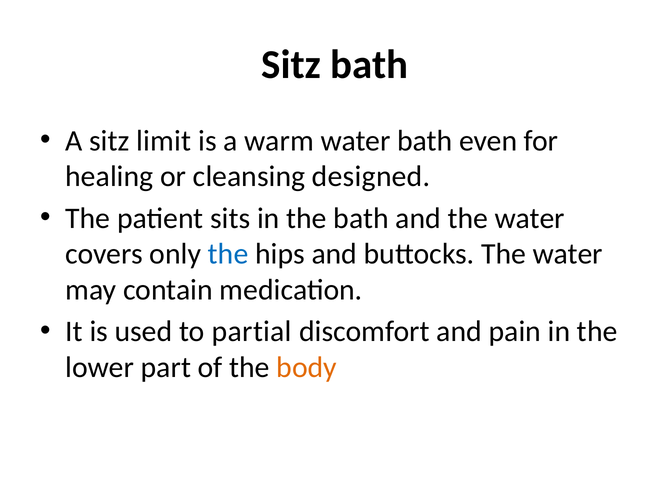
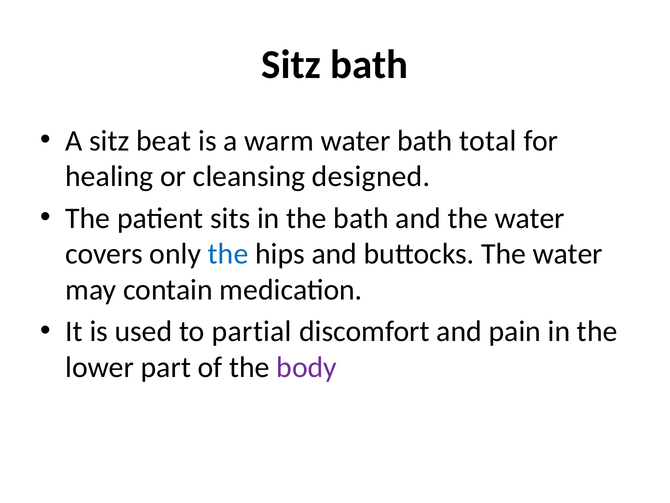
limit: limit -> beat (164, 141)
even: even -> total (488, 141)
body colour: orange -> purple (307, 367)
